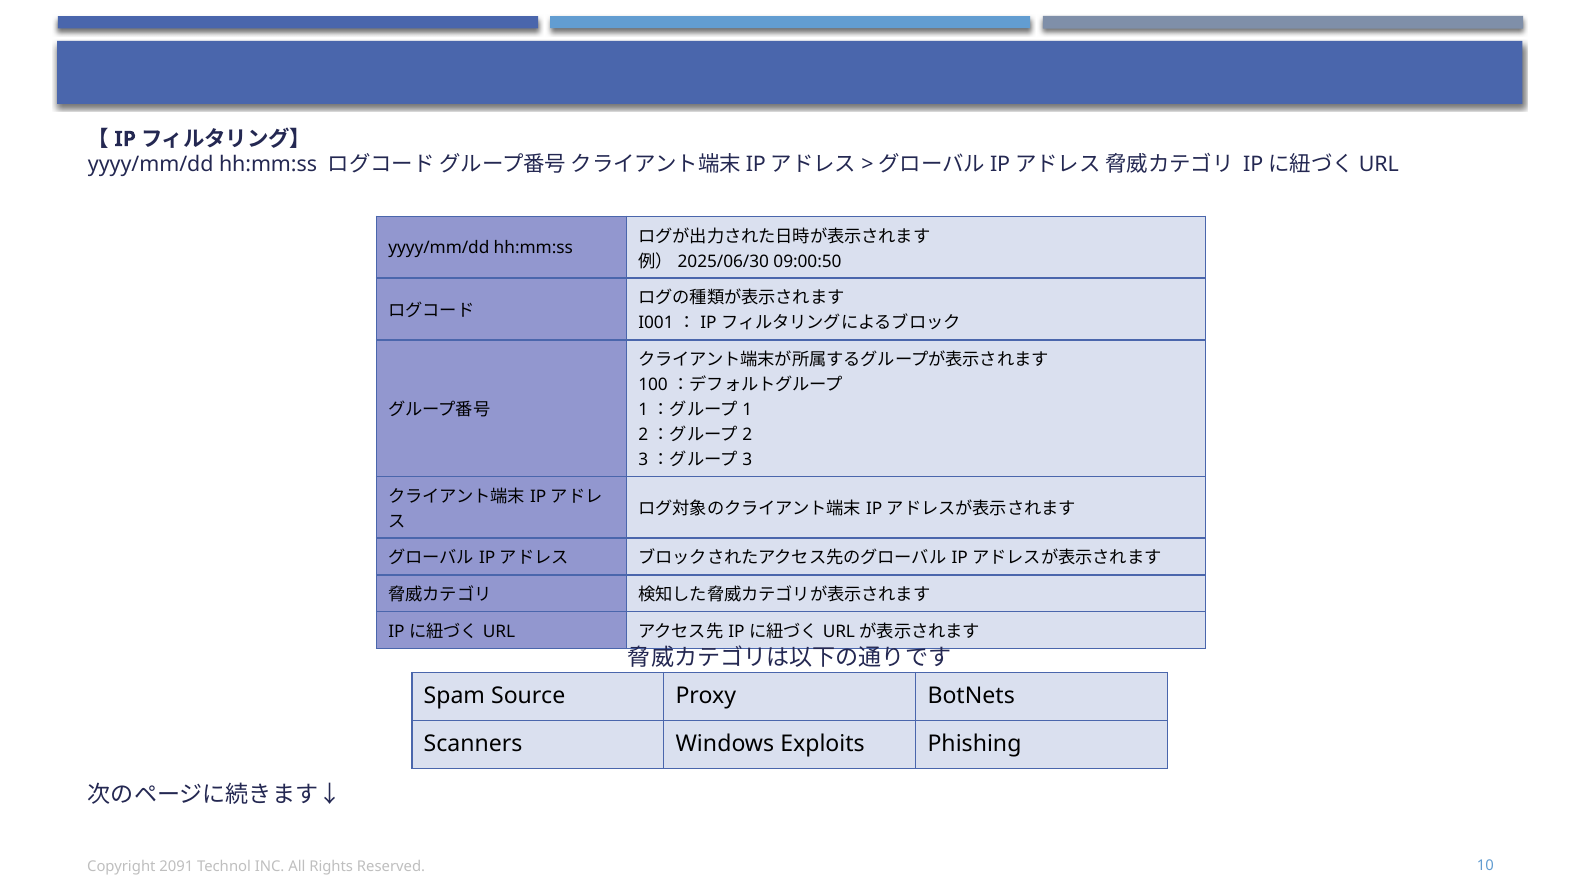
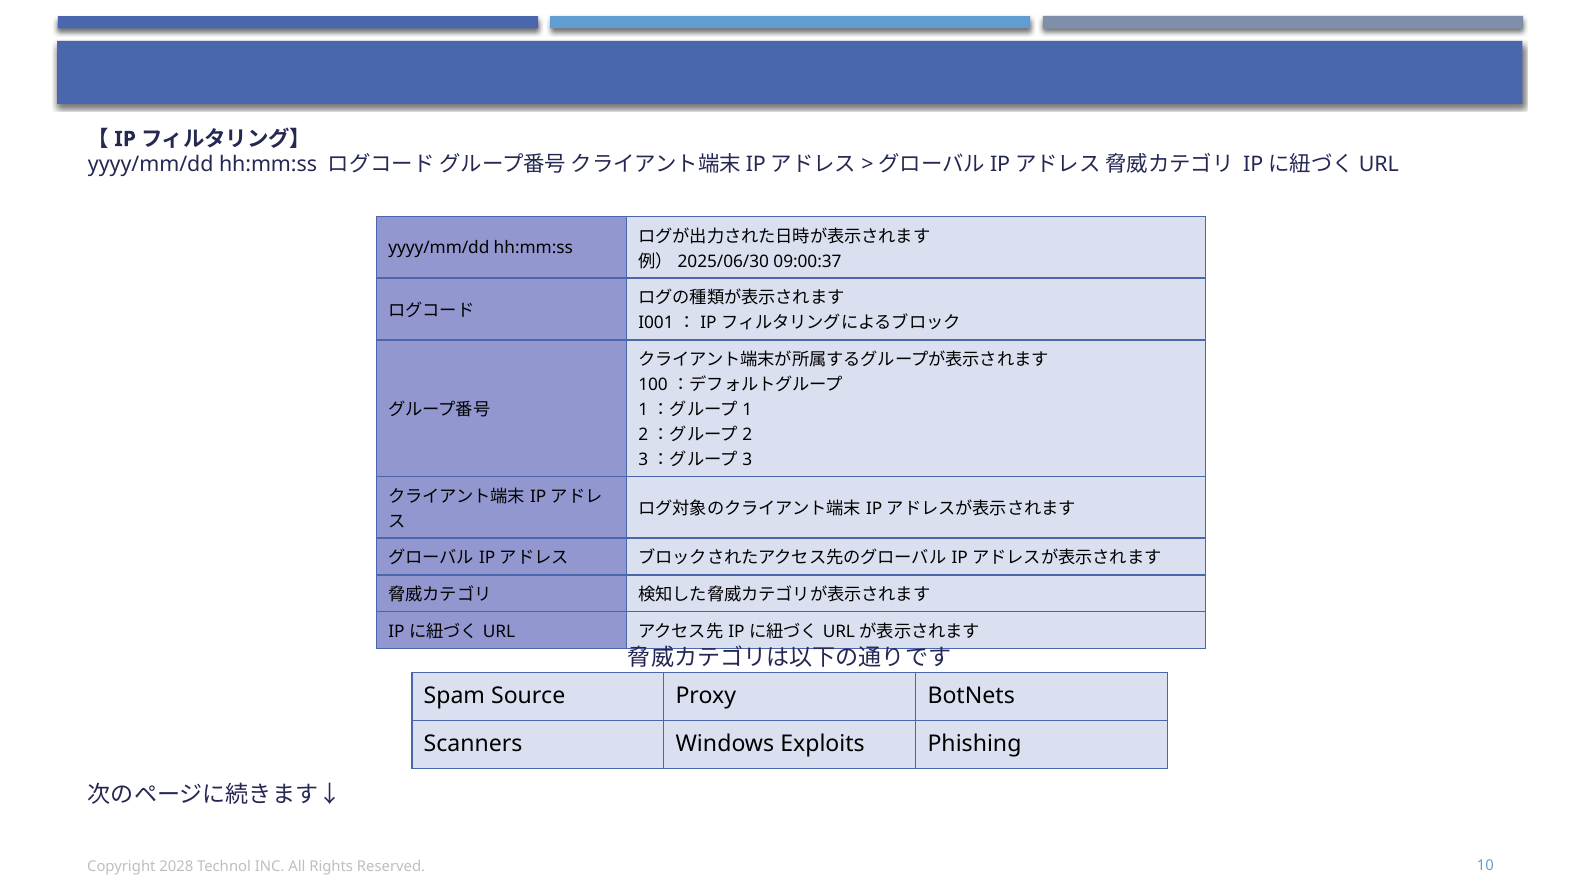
09:00:50: 09:00:50 -> 09:00:37 (808, 262)
2091: 2091 -> 2028 (176, 867)
